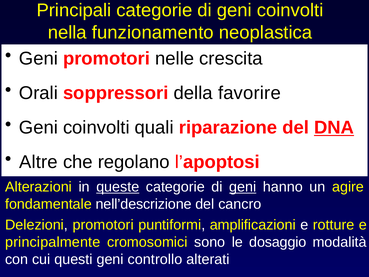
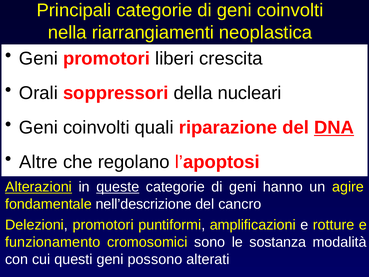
funzionamento: funzionamento -> riarrangiamenti (153, 32)
nelle: nelle -> liberi (175, 59)
favorire: favorire -> nucleari (250, 93)
Alterazioni underline: none -> present (38, 187)
geni underline: present -> none (243, 187)
principalmente: principalmente -> funzionamento (53, 242)
dosaggio: dosaggio -> sostanza (278, 242)
controllo: controllo -> possono (155, 259)
